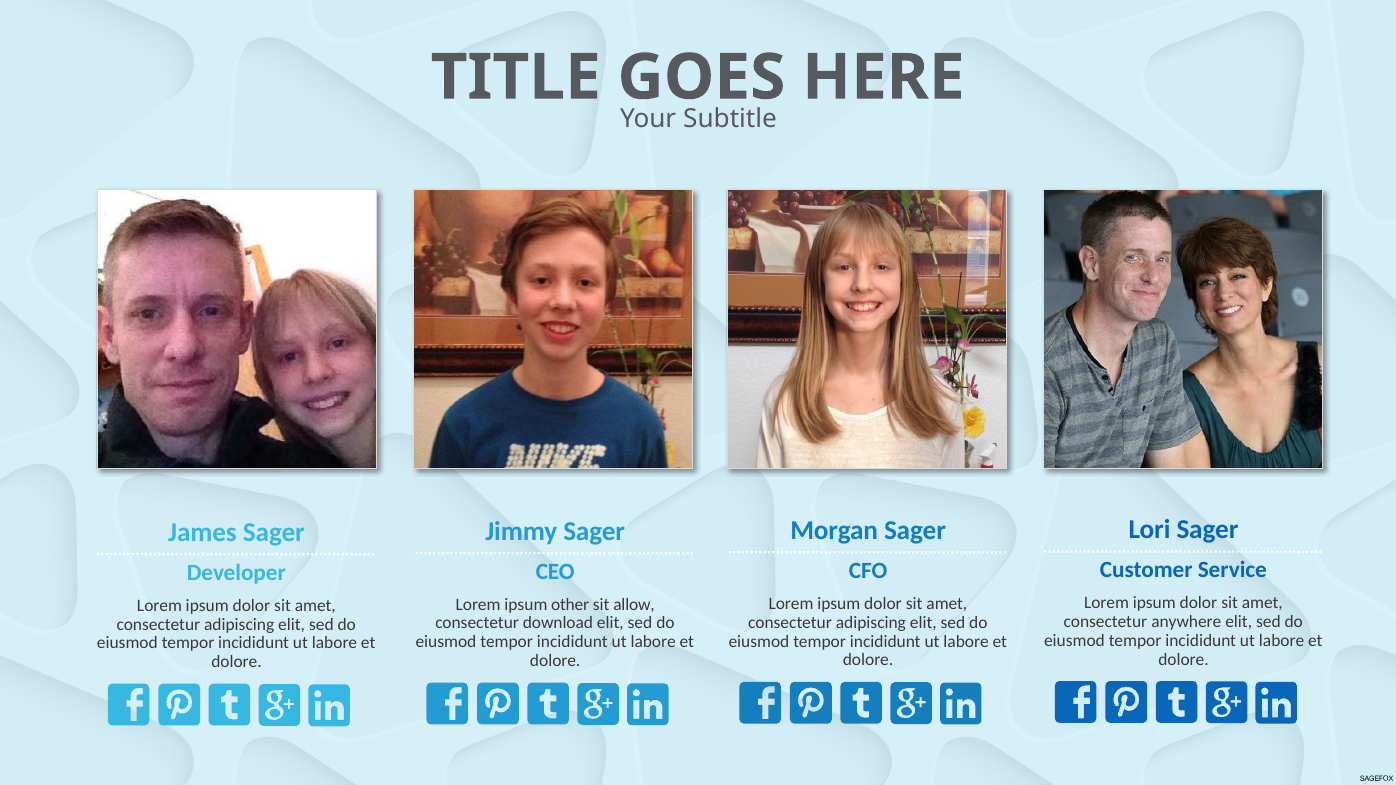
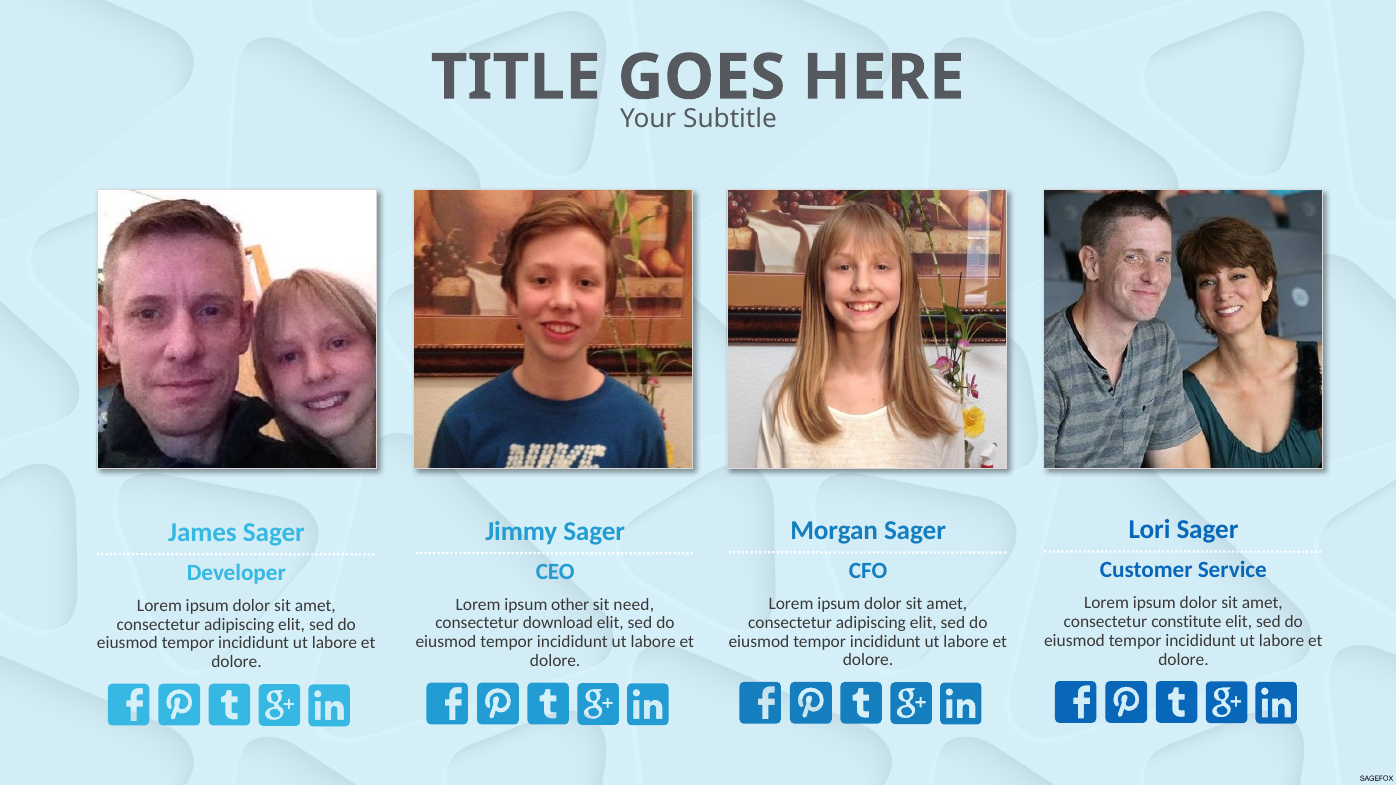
allow: allow -> need (634, 605)
anywhere: anywhere -> constitute (1186, 622)
